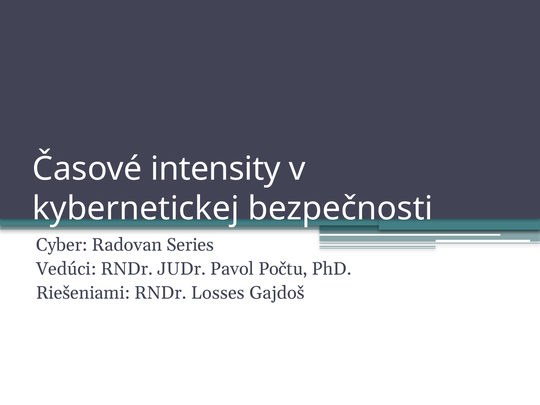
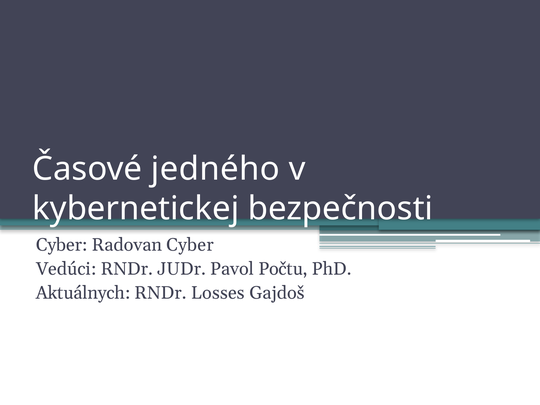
intensity: intensity -> jedného (215, 169)
Radovan Series: Series -> Cyber (190, 245)
Riešeniami: Riešeniami -> Aktuálnych (83, 293)
